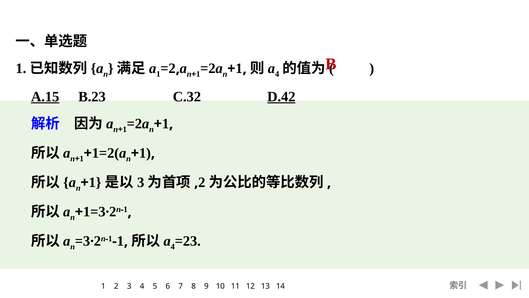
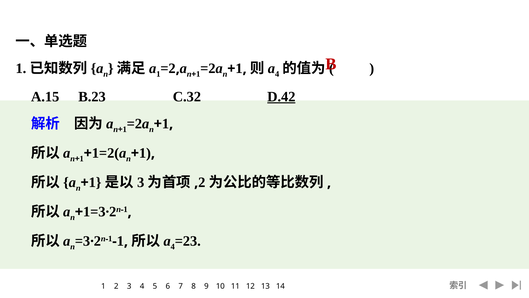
A.15 underline: present -> none (45, 97)
